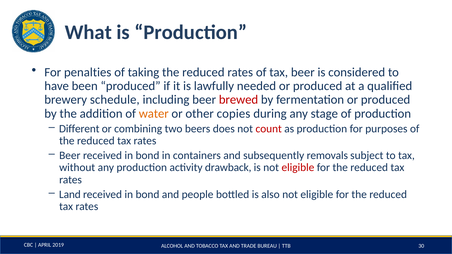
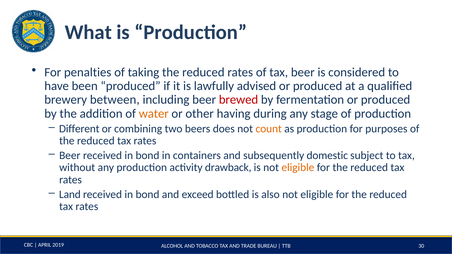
needed: needed -> advised (257, 86)
schedule: schedule -> between (115, 100)
copies: copies -> having (234, 114)
count colour: red -> orange (269, 129)
removals: removals -> domestic (327, 156)
eligible colour: red -> orange (298, 168)
people: people -> exceed (198, 195)
